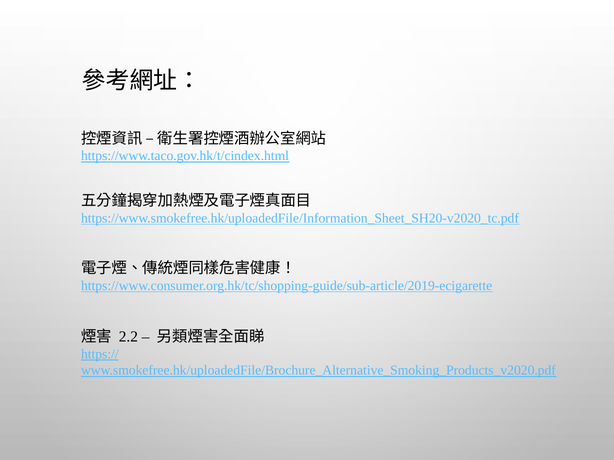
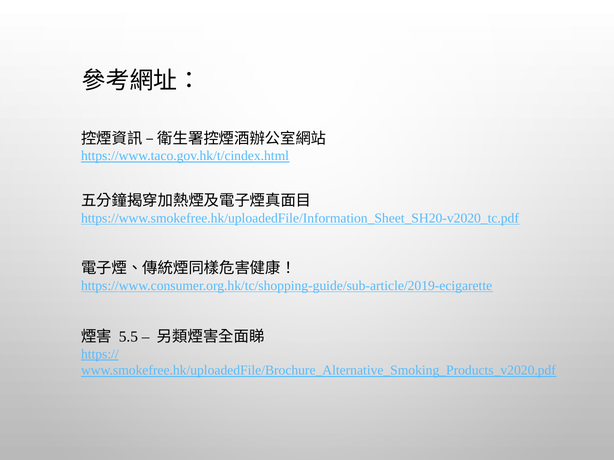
2.2: 2.2 -> 5.5 (128, 337)
